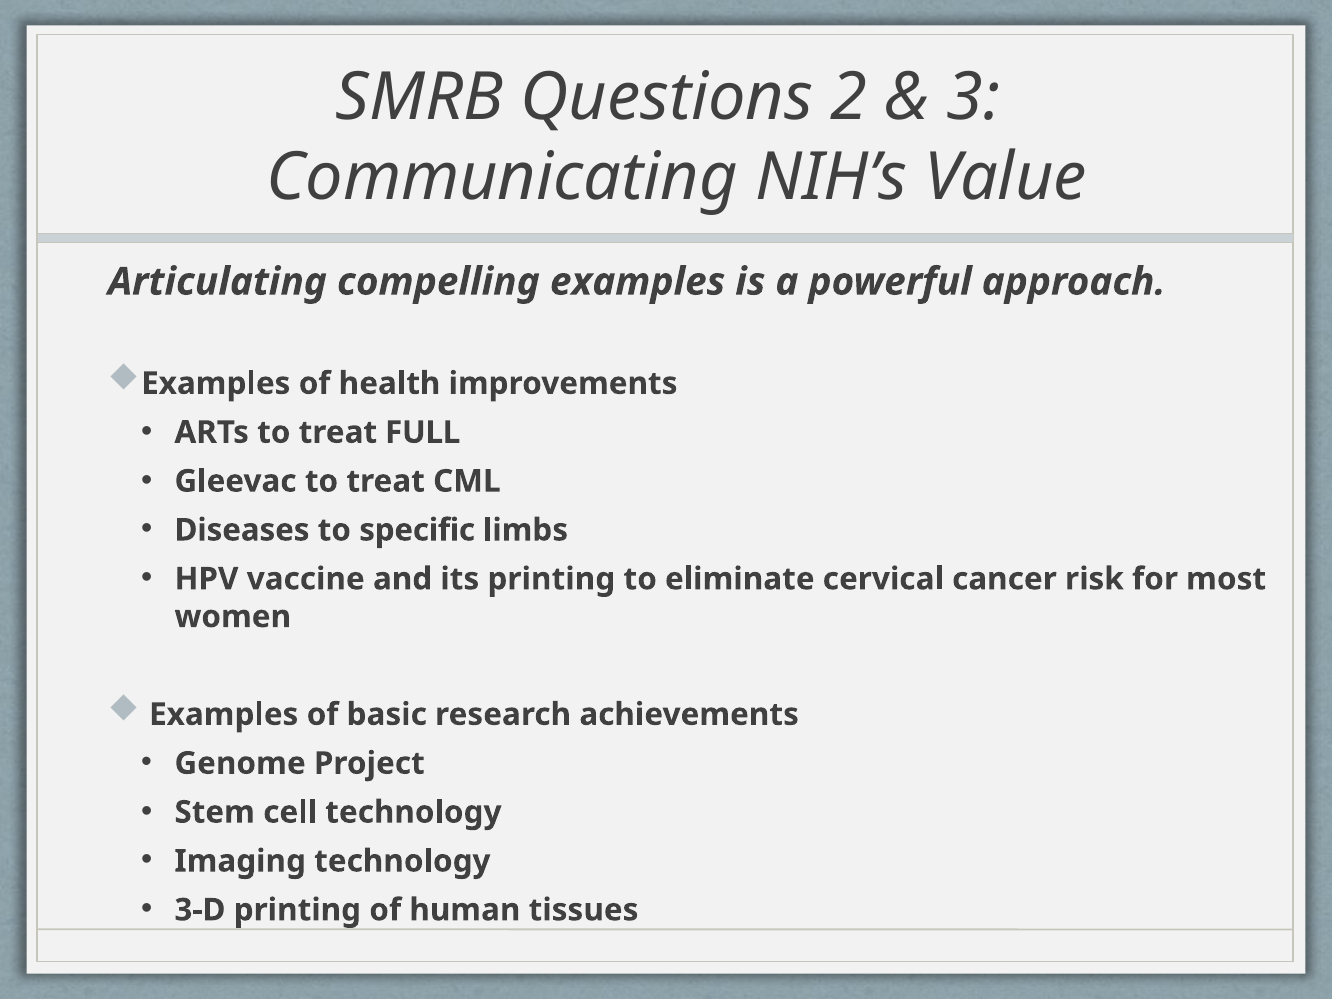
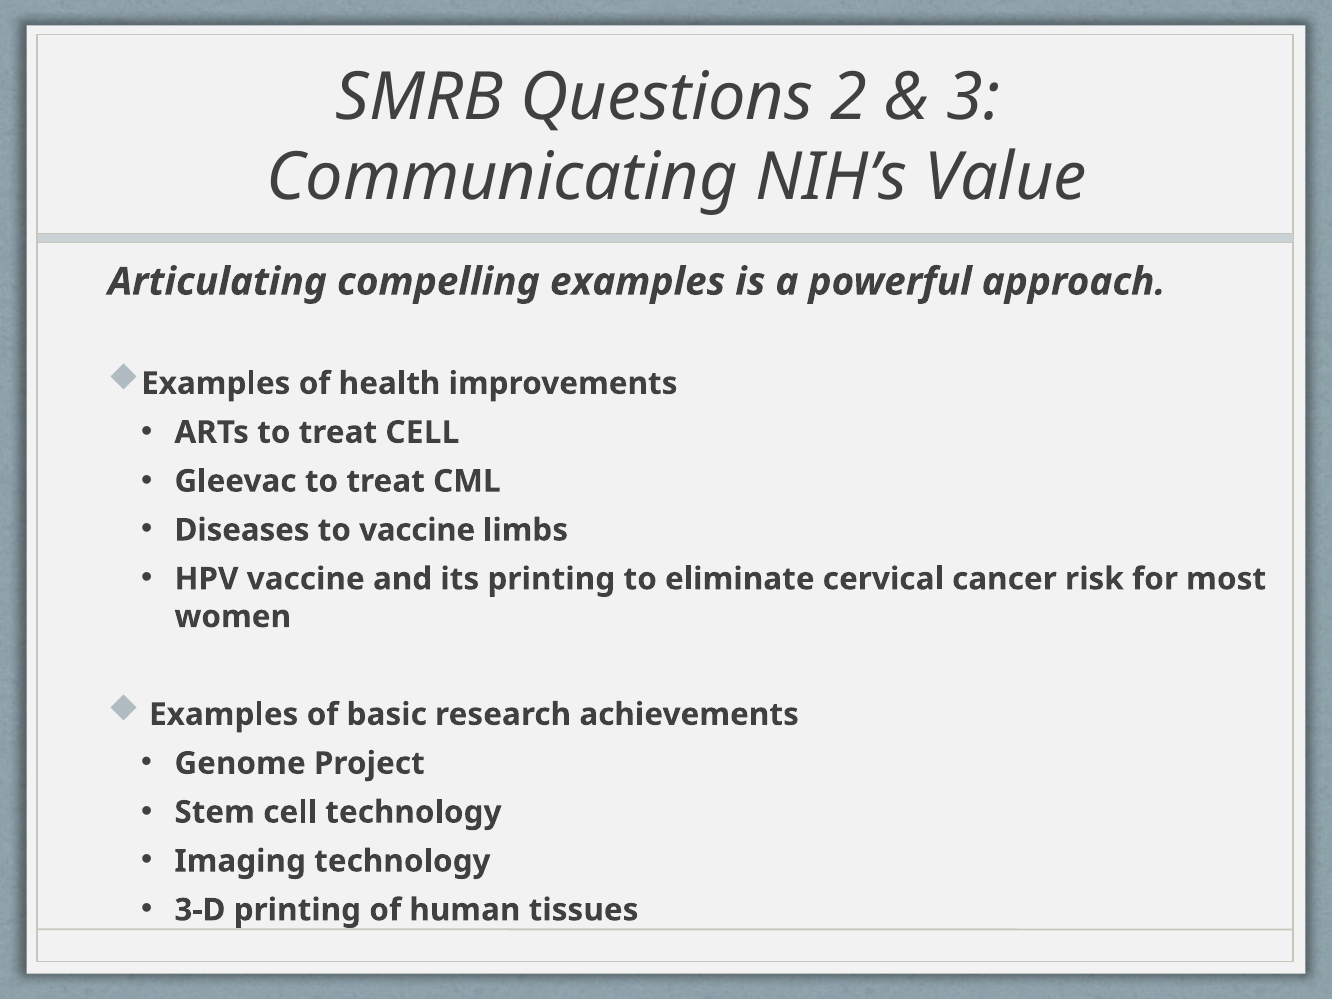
treat FULL: FULL -> CELL (422, 432)
to specific: specific -> vaccine (417, 530)
